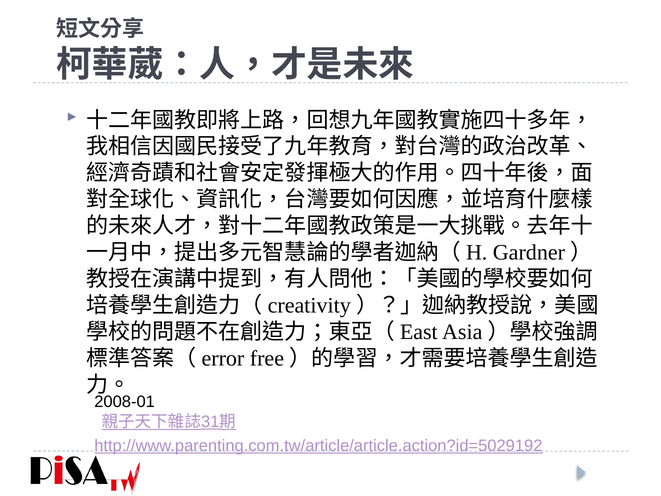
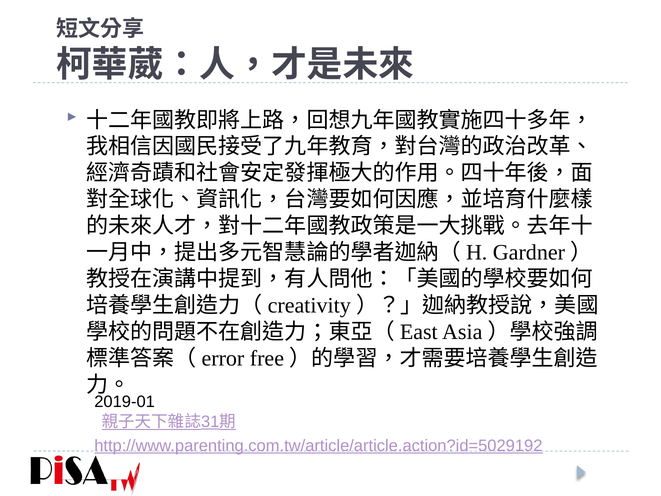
2008-01: 2008-01 -> 2019-01 (125, 402)
